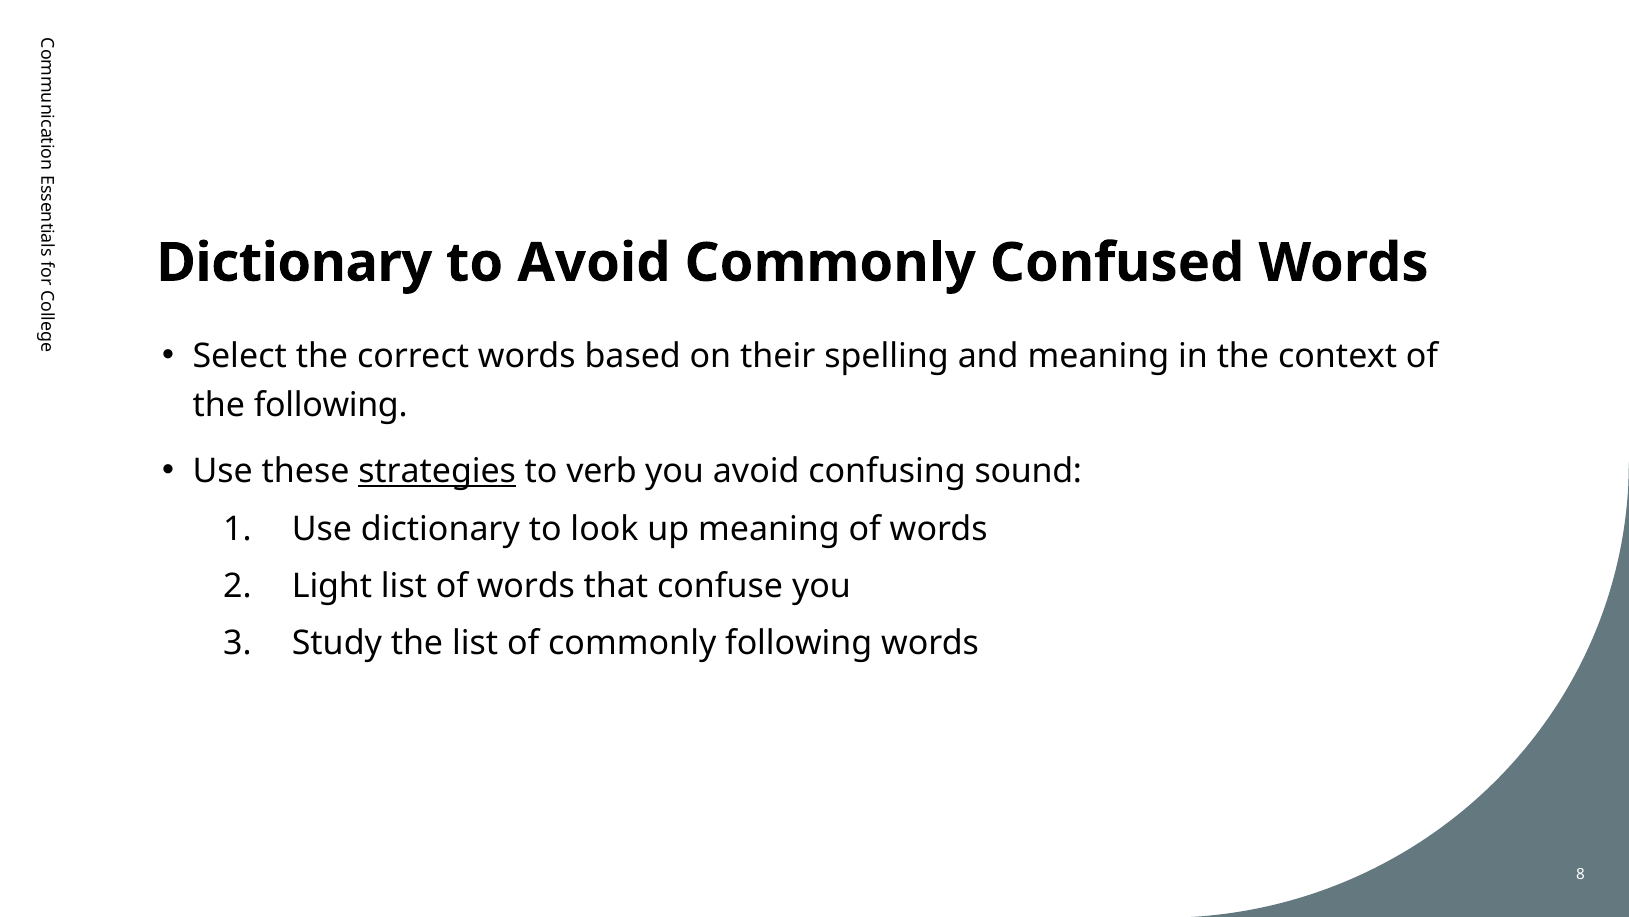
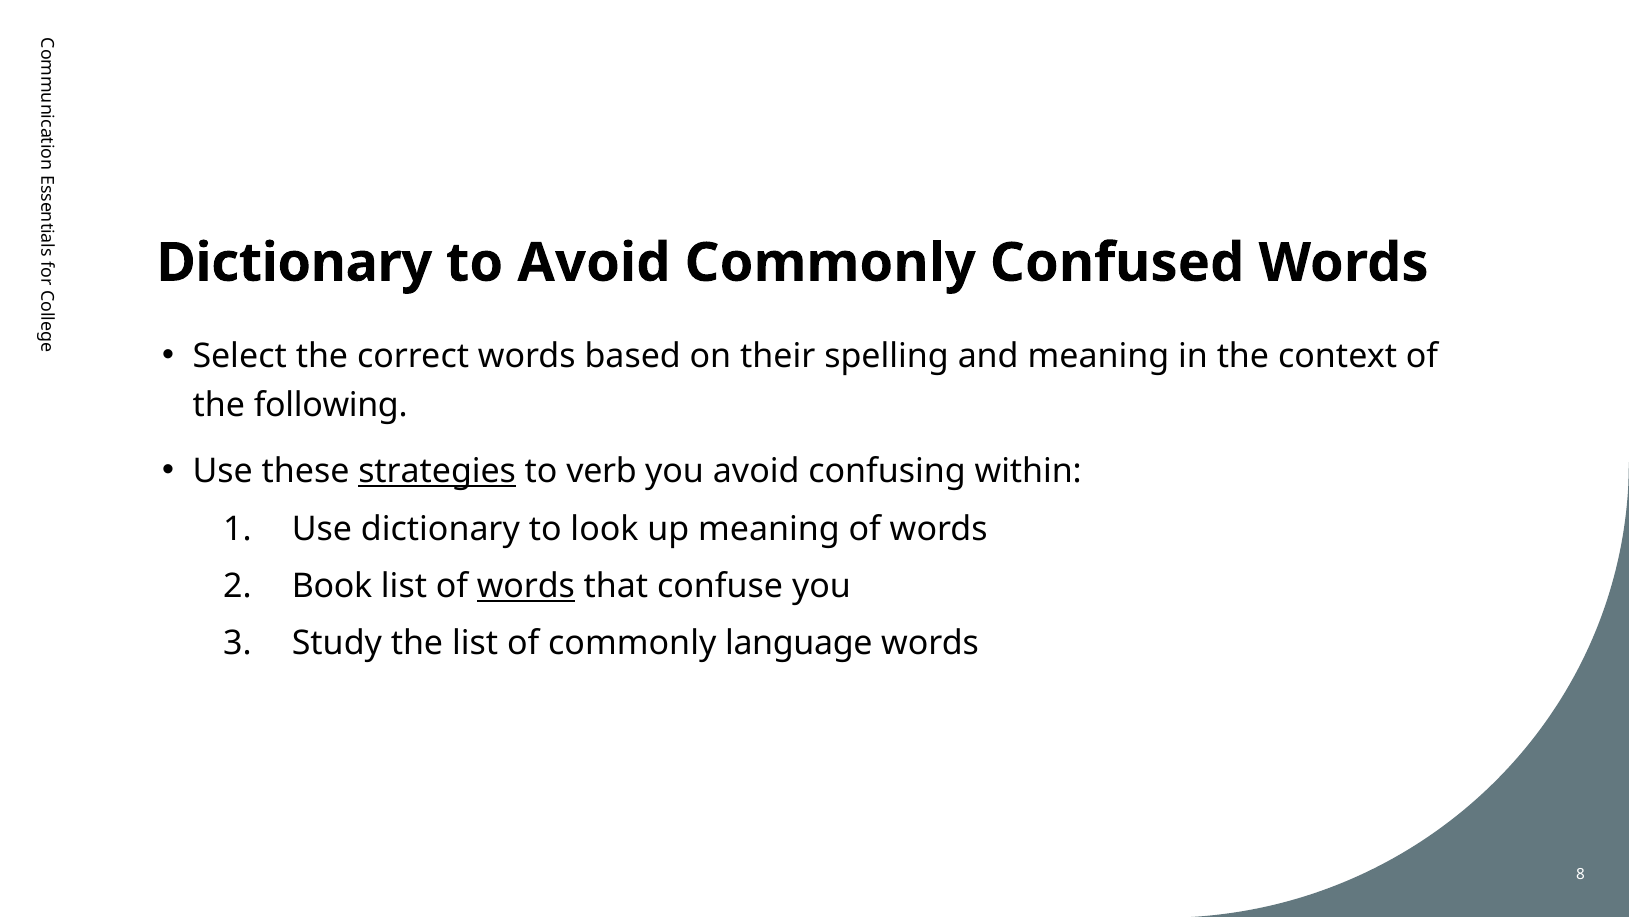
sound: sound -> within (1028, 471)
Light: Light -> Book (332, 586)
words underline: none -> present (526, 586)
commonly following: following -> language (799, 643)
